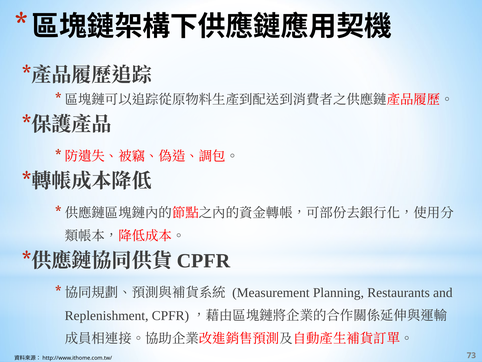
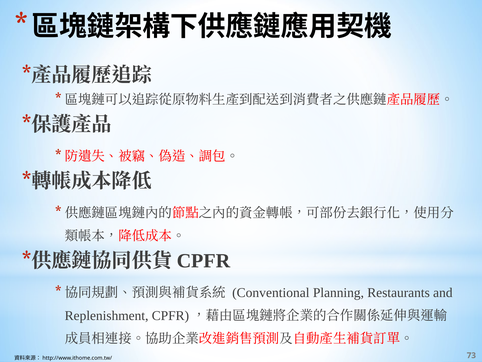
Measurement: Measurement -> Conventional (271, 292)
